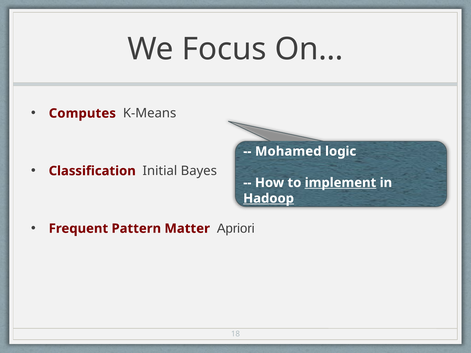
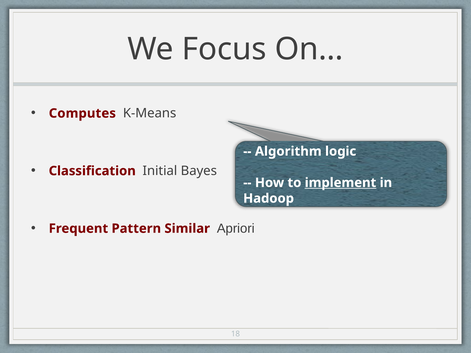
Mohamed: Mohamed -> Algorithm (288, 151)
Hadoop underline: present -> none (269, 199)
Matter: Matter -> Similar (187, 229)
